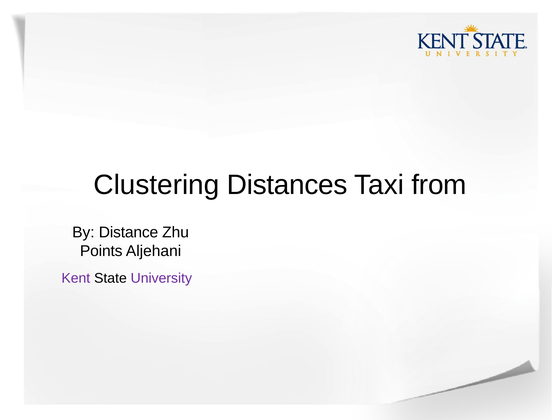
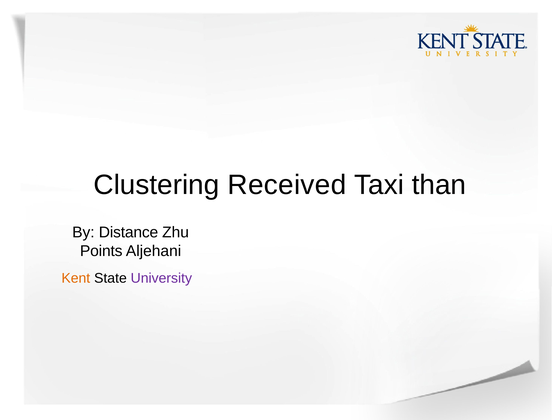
Distances: Distances -> Received (287, 185)
from: from -> than (439, 185)
Kent colour: purple -> orange (76, 278)
